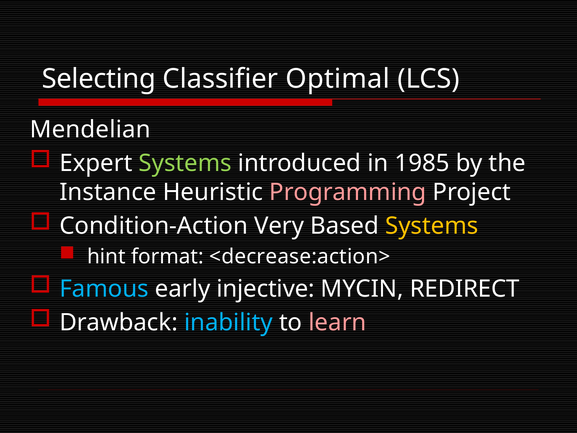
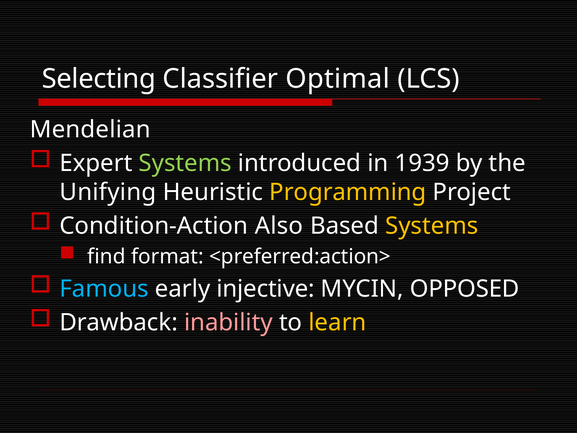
1985: 1985 -> 1939 (422, 163)
Instance: Instance -> Unifying (108, 192)
Programming colour: pink -> yellow (348, 192)
Very: Very -> Also (279, 226)
hint: hint -> find (106, 257)
<decrease:action>: <decrease:action> -> <preferred:action> (300, 257)
REDIRECT: REDIRECT -> OPPOSED (465, 289)
inability colour: light blue -> pink (228, 322)
learn colour: pink -> yellow (337, 322)
